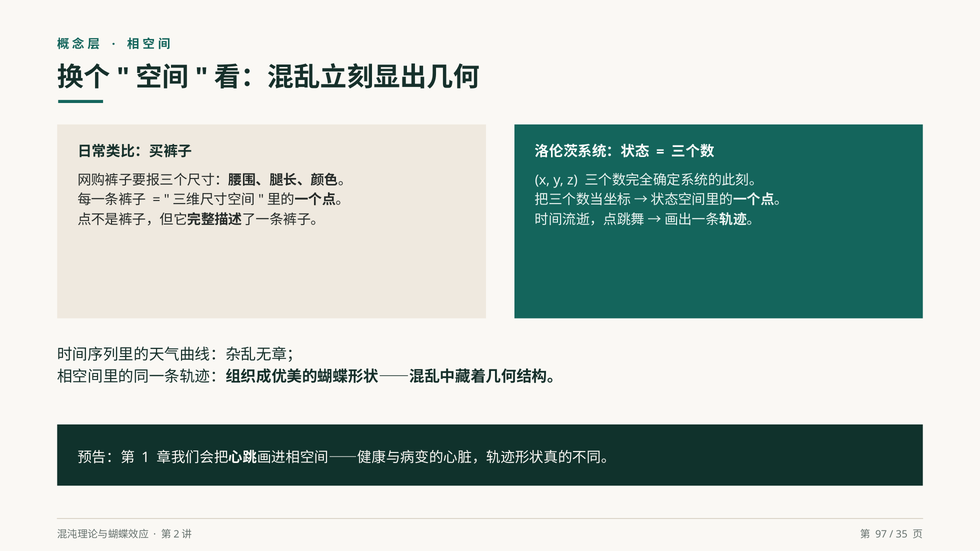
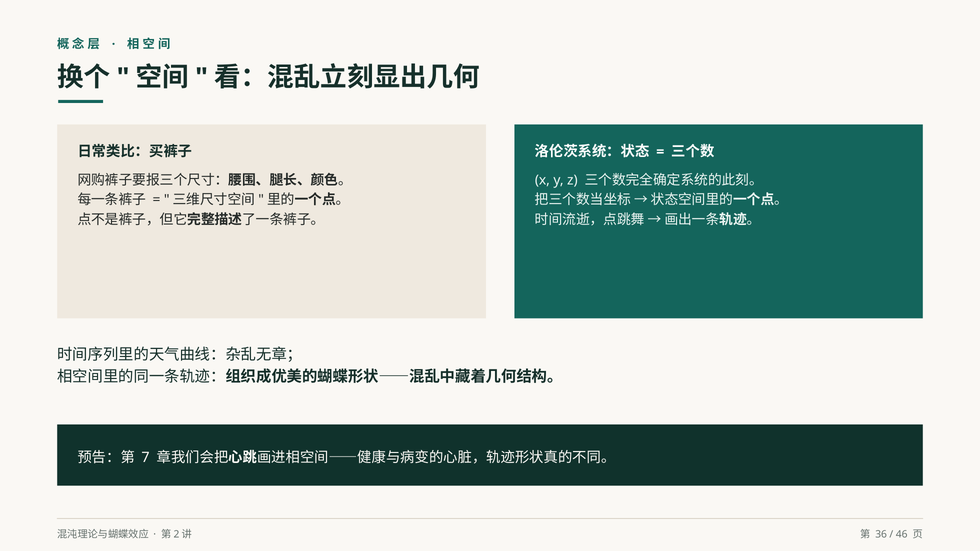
1: 1 -> 7 (146, 458)
97: 97 -> 36 (881, 535)
35: 35 -> 46 (902, 535)
